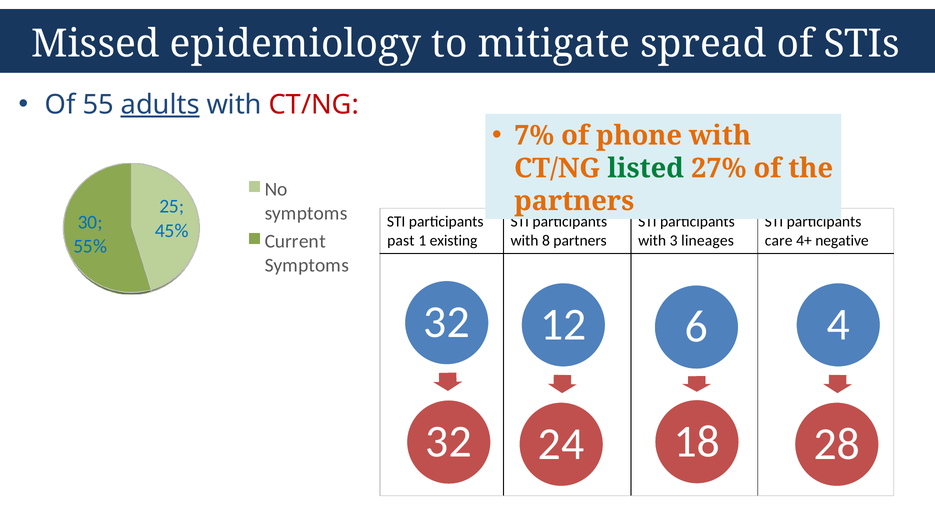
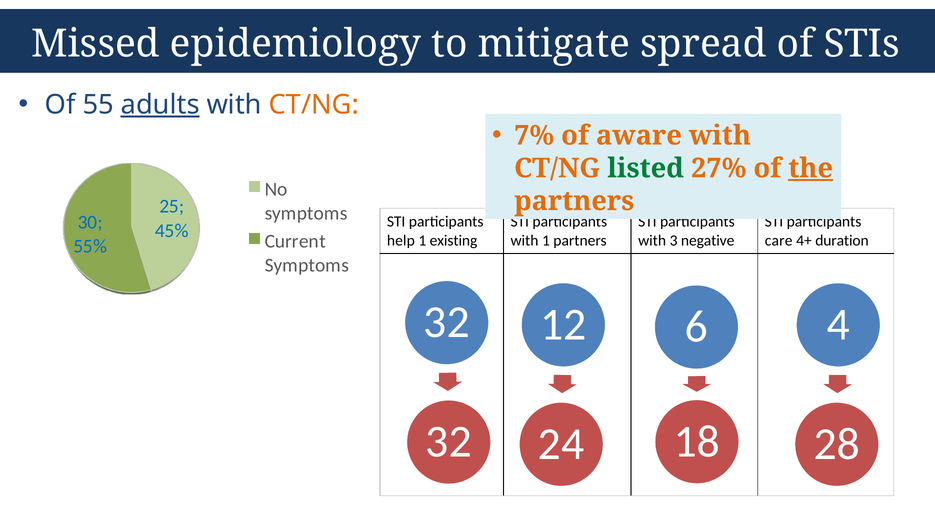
CT/NG colour: red -> orange (314, 105)
phone: phone -> aware (639, 136)
the underline: none -> present (811, 168)
past: past -> help (401, 240)
with 8: 8 -> 1 (546, 240)
lineages: lineages -> negative (708, 240)
negative: negative -> duration (842, 240)
